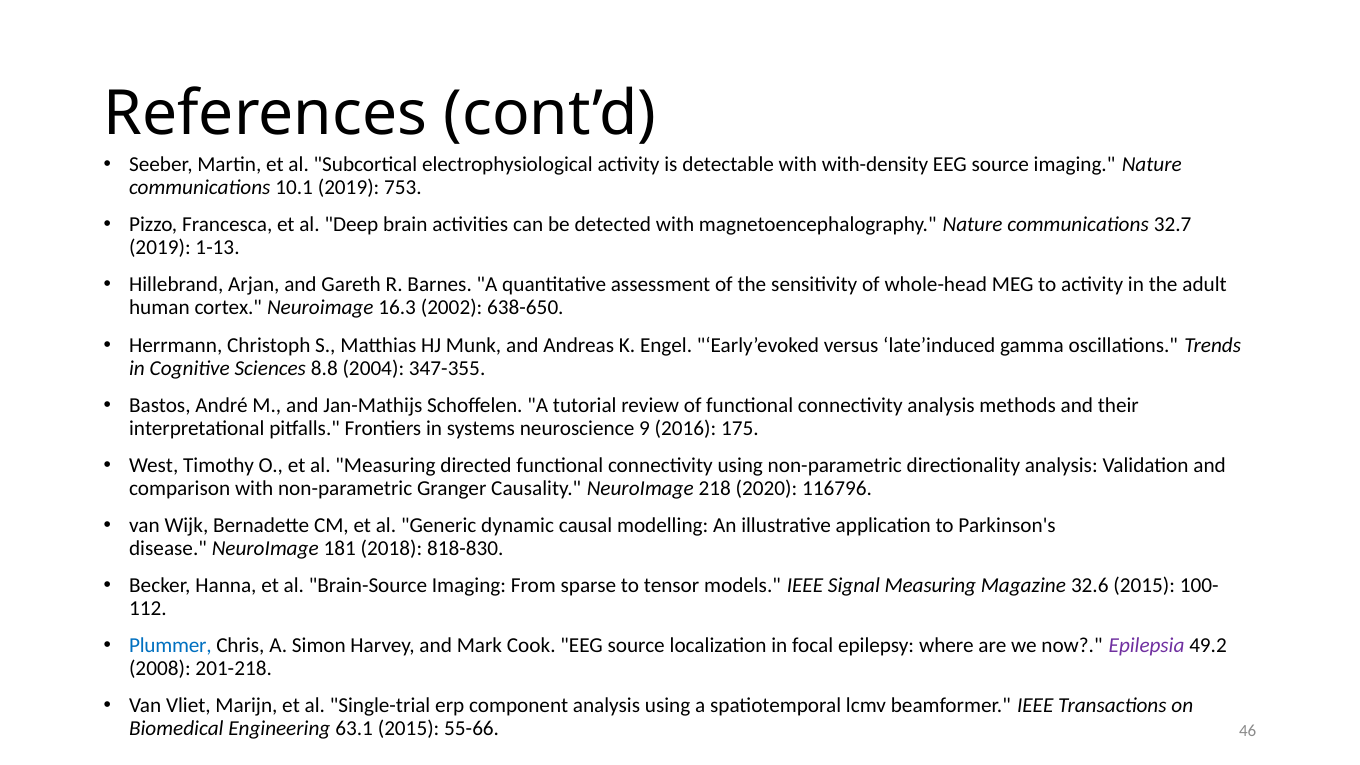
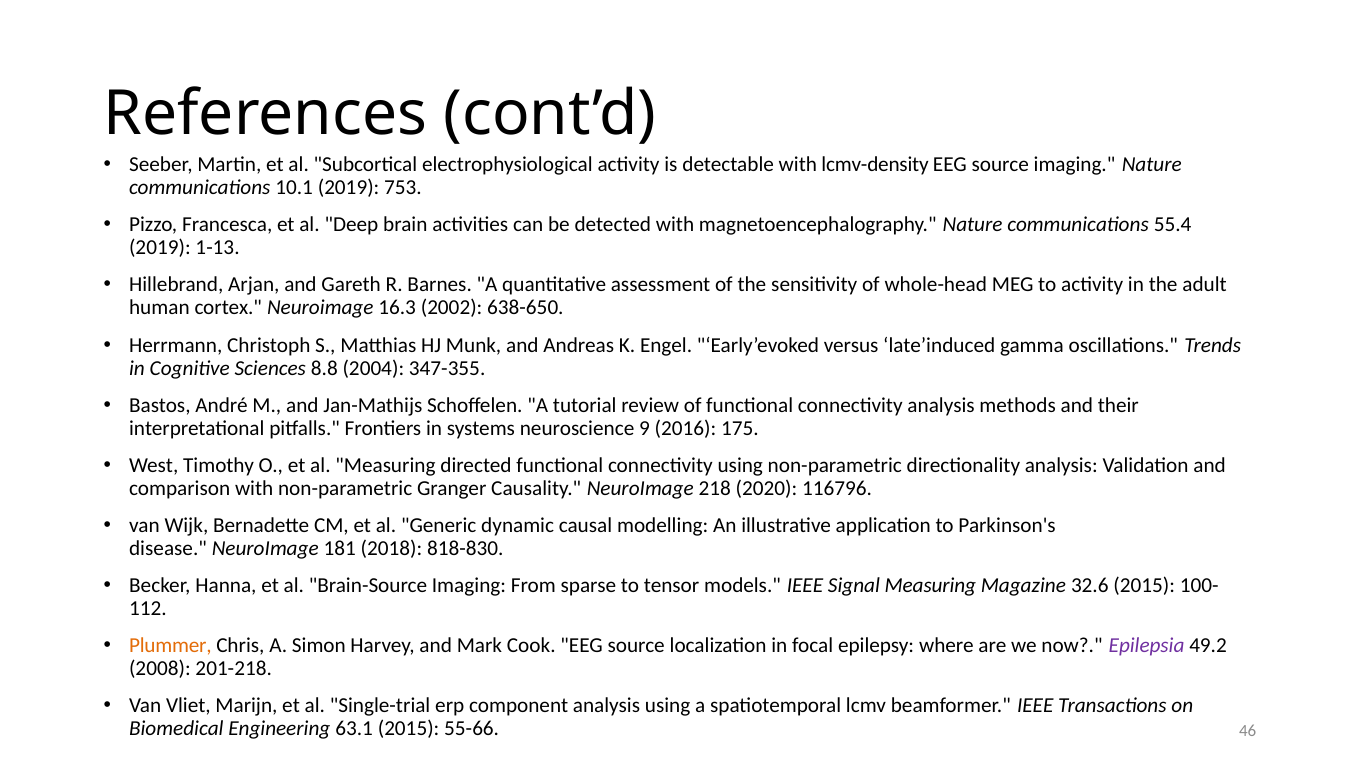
with-density: with-density -> lcmv-density (875, 165)
32.7: 32.7 -> 55.4 (1173, 225)
Plummer colour: blue -> orange (170, 646)
